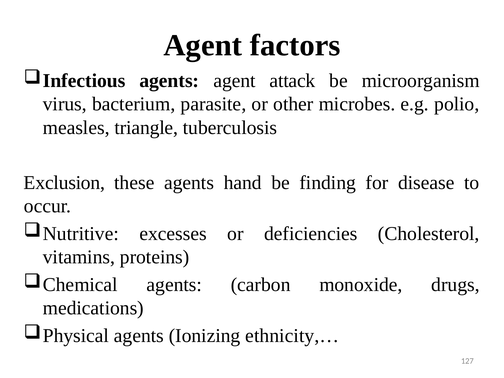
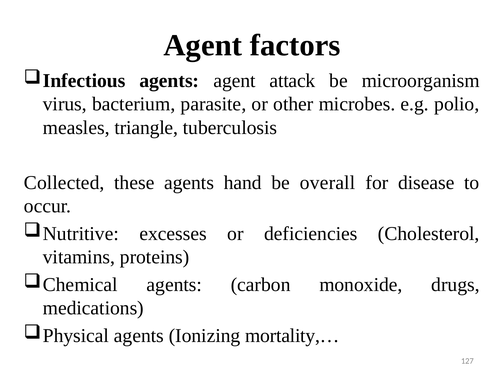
Exclusion: Exclusion -> Collected (64, 183)
finding: finding -> overall (328, 183)
ethnicity,…: ethnicity,… -> mortality,… (292, 336)
